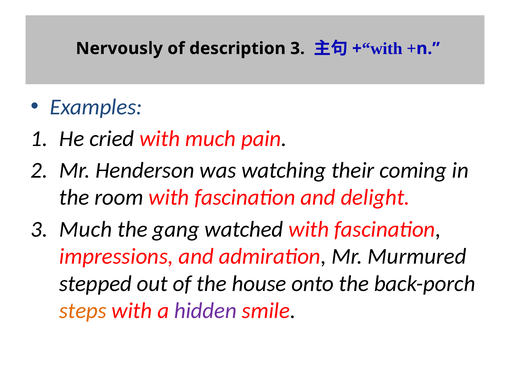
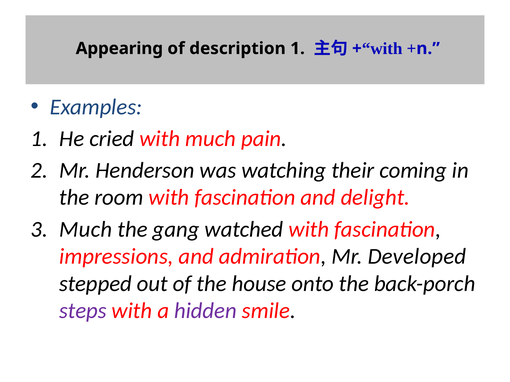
Nervously: Nervously -> Appearing (119, 49)
description 3: 3 -> 1 (298, 49)
Murmured: Murmured -> Developed (417, 257)
steps colour: orange -> purple (83, 311)
